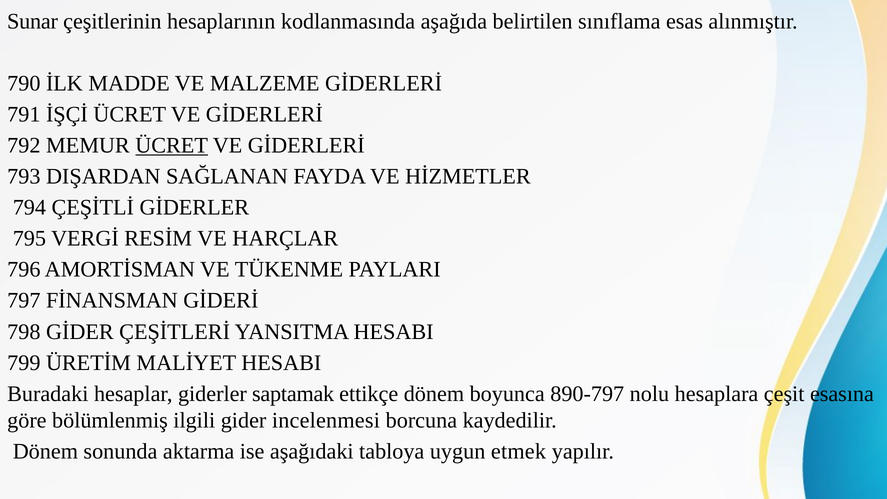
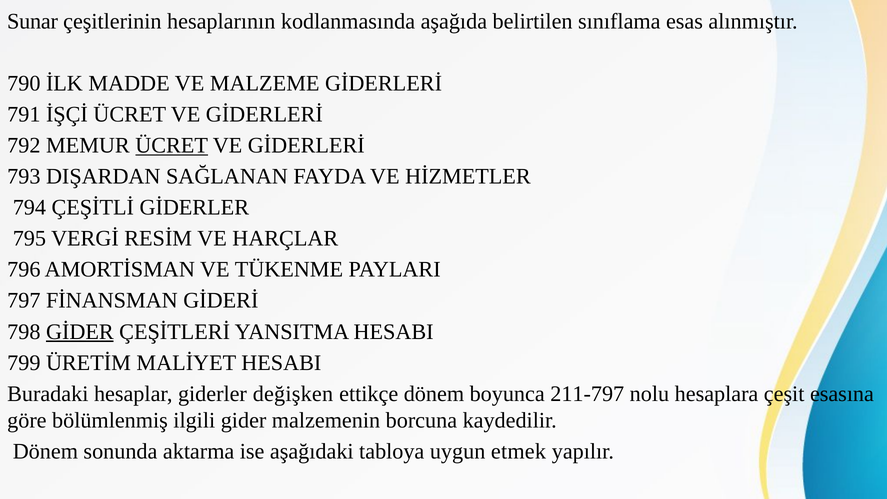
GİDER underline: none -> present (80, 332)
saptamak: saptamak -> değişken (293, 394)
890-797: 890-797 -> 211-797 (587, 394)
incelenmesi: incelenmesi -> malzemenin (326, 420)
